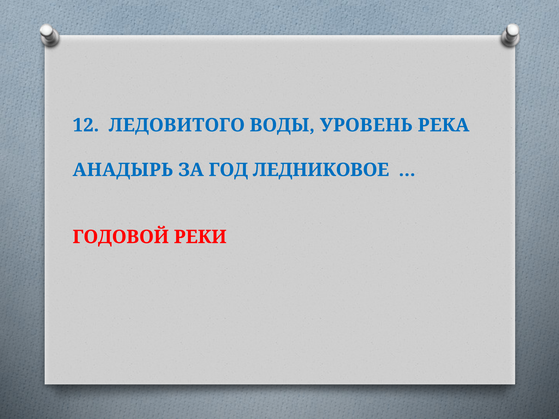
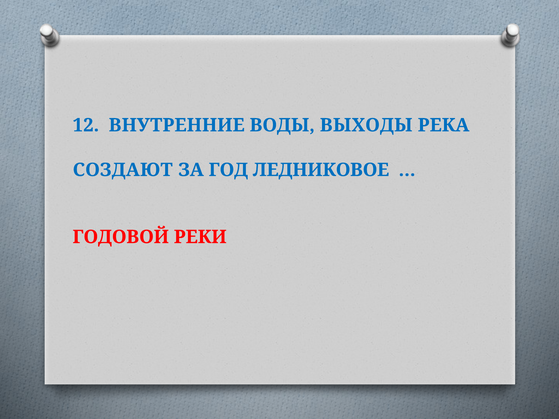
ЛЕДОВИТОГО: ЛЕДОВИТОГО -> ВНУТРЕННИЕ (177, 125)
УРОВЕНЬ: УРОВЕНЬ -> ВЫХОДЫ (366, 125)
АНАДЫРЬ: АНАДЫРЬ -> СОЗДАЮТ (123, 170)
